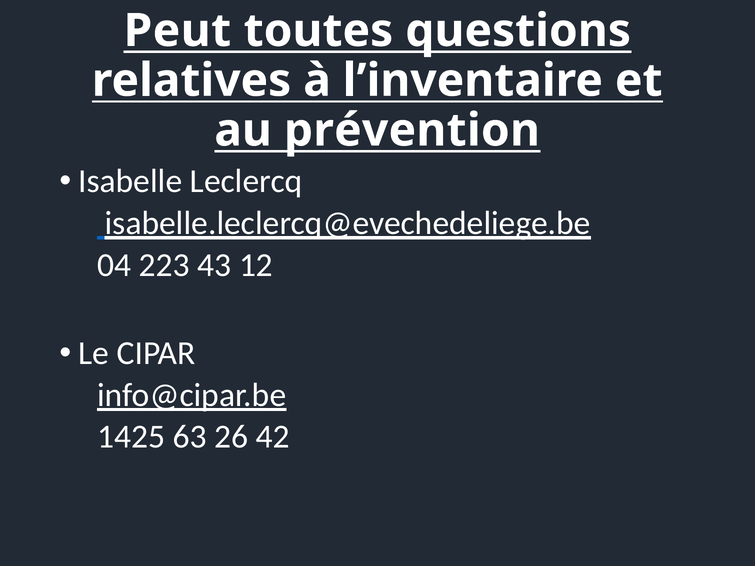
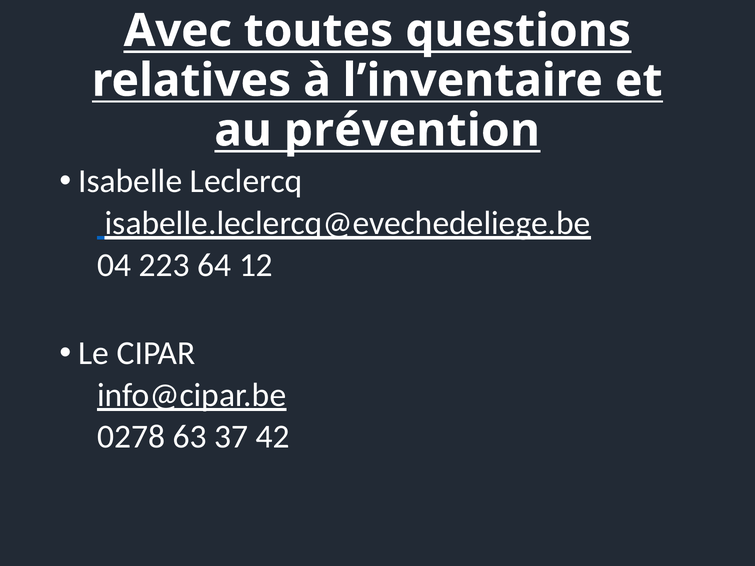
Peut: Peut -> Avec (178, 31)
43: 43 -> 64 (214, 265)
1425: 1425 -> 0278 (131, 437)
26: 26 -> 37 (231, 437)
